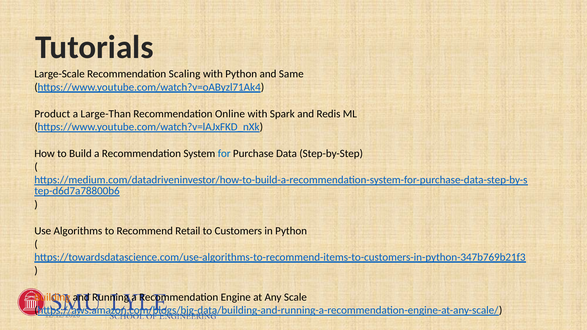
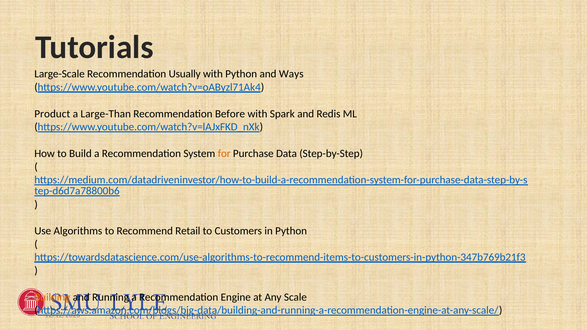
Scaling: Scaling -> Usually (185, 74)
Same: Same -> Ways (291, 74)
Online: Online -> Before (230, 114)
for colour: blue -> orange (224, 154)
